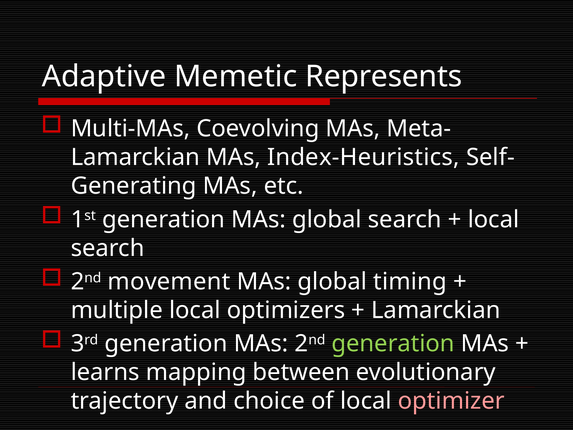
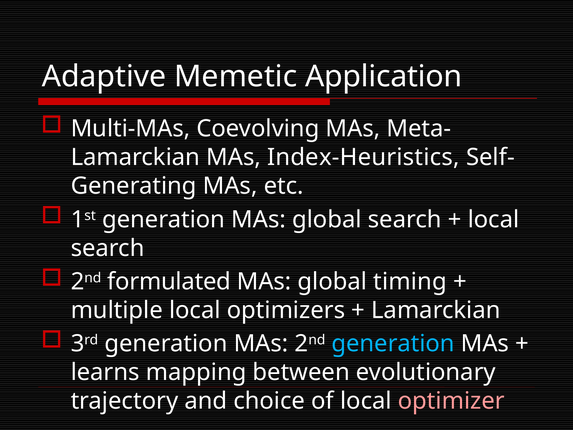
Represents: Represents -> Application (384, 76)
movement: movement -> formulated (169, 281)
generation colour: light green -> light blue (393, 344)
